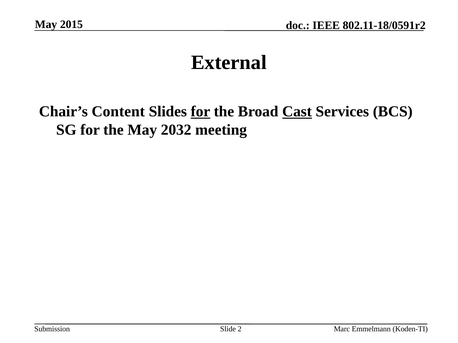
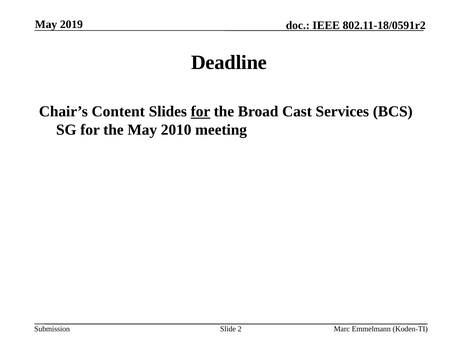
2015: 2015 -> 2019 (71, 24)
External: External -> Deadline (229, 62)
Cast underline: present -> none (297, 112)
2032: 2032 -> 2010 (176, 130)
